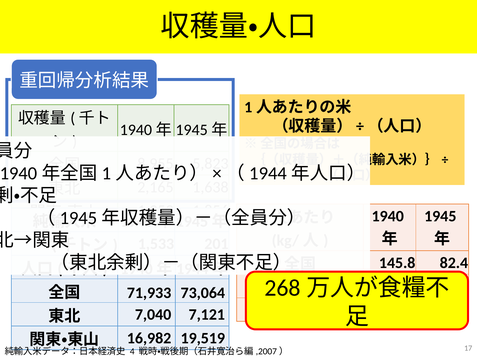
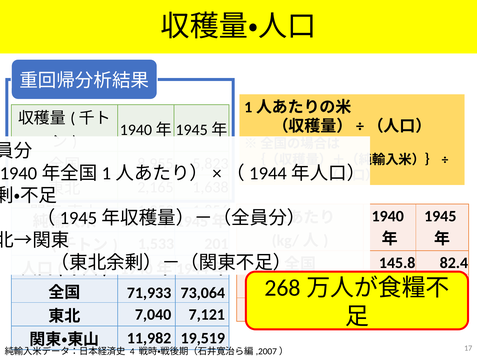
16,982: 16,982 -> 11,982 (149, 338)
